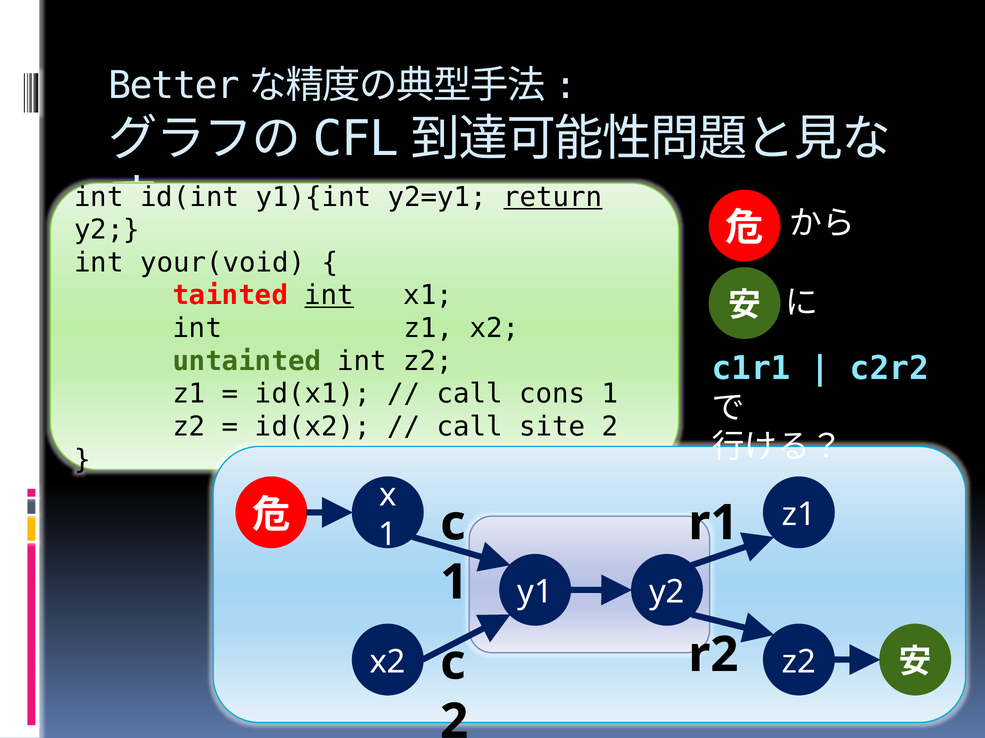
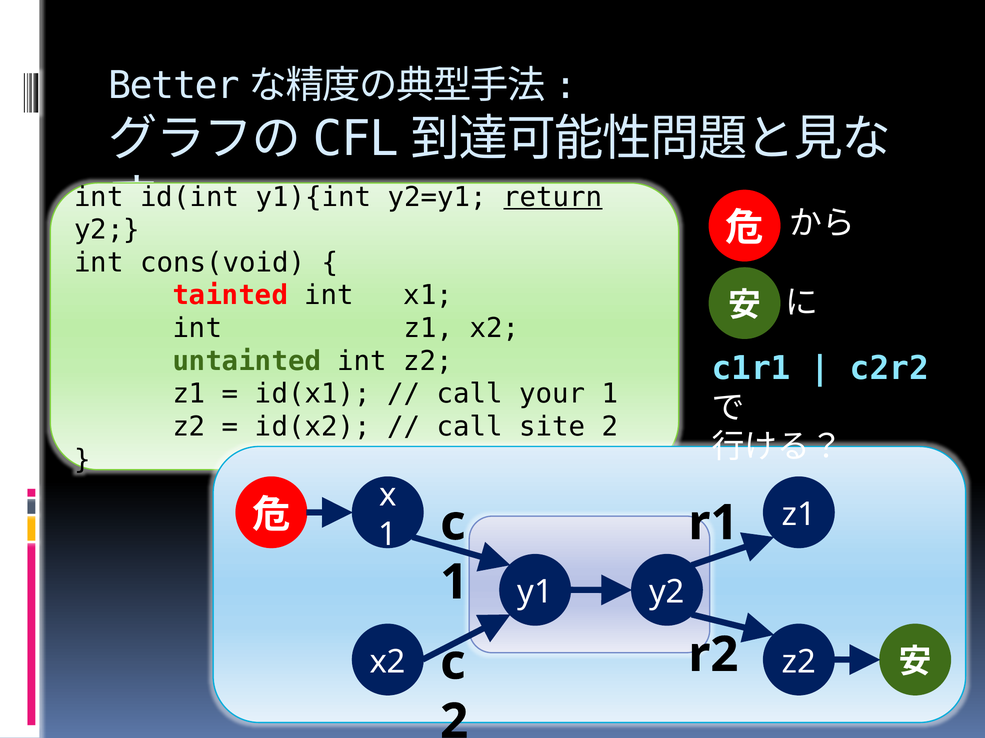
your(void: your(void -> cons(void (223, 263)
int underline: present -> none (329, 296)
cons: cons -> your (552, 394)
